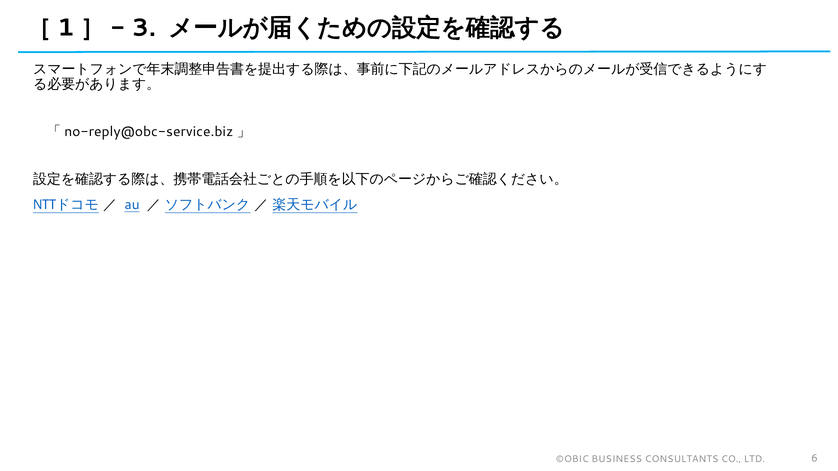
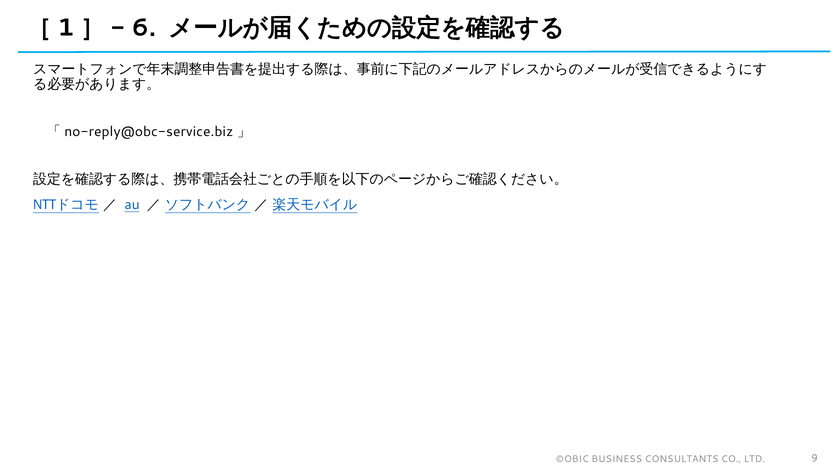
3: 3 -> 6 (144, 28)
6: 6 -> 9 (815, 458)
